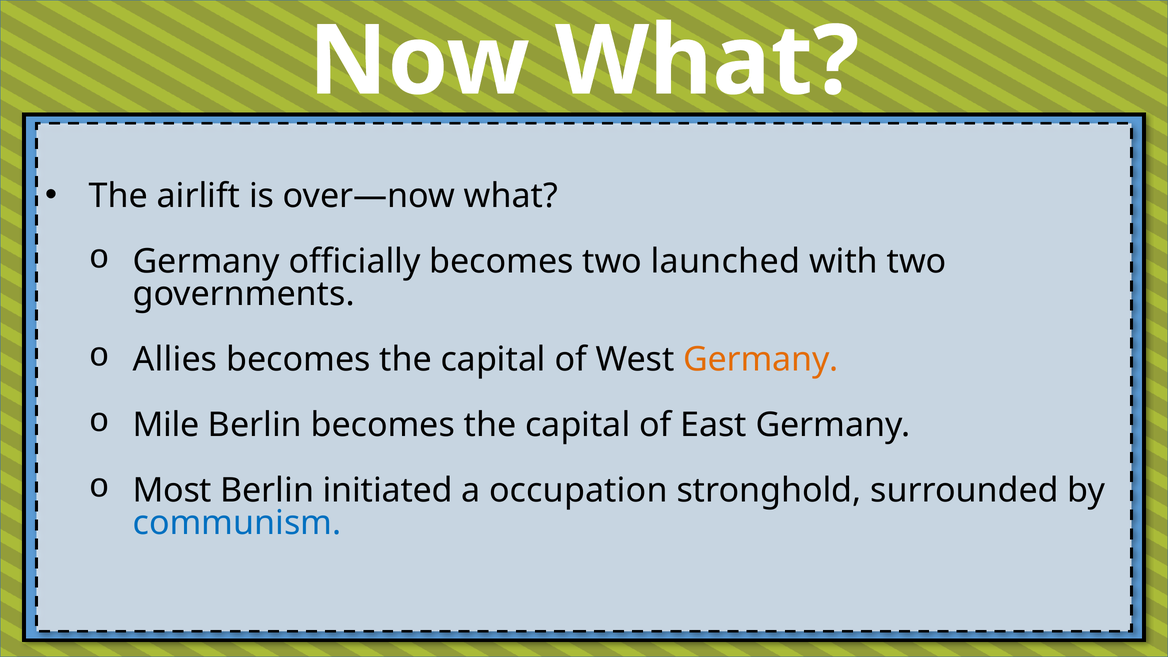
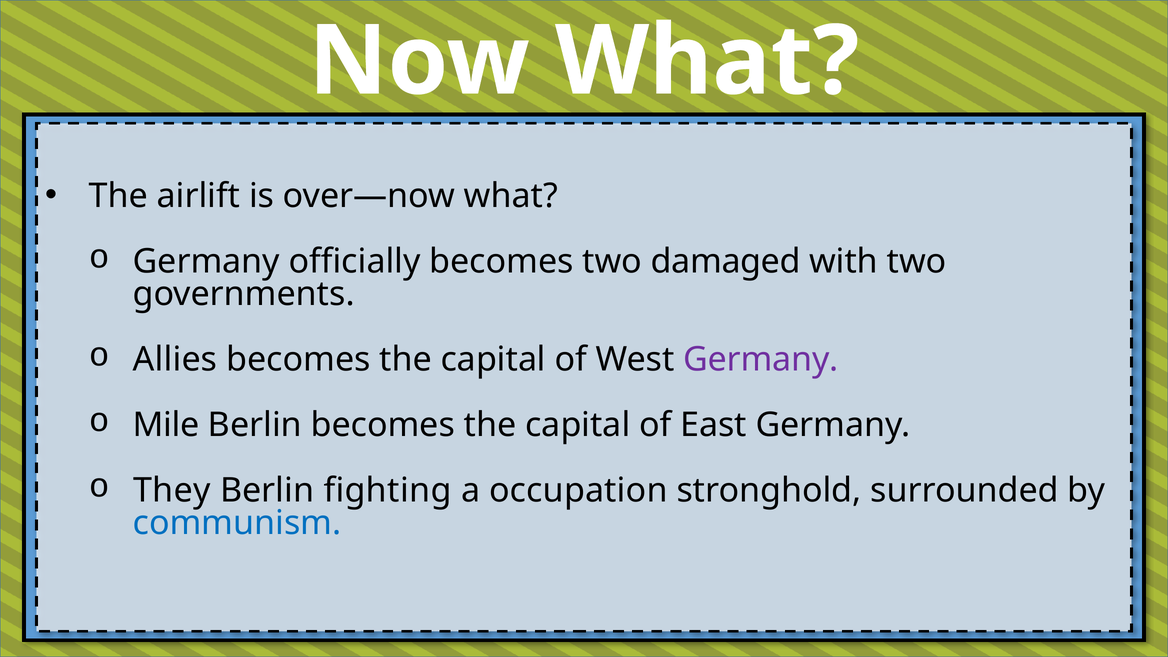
launched: launched -> damaged (726, 261)
Germany colour: orange -> purple (761, 360)
Most: Most -> They (172, 490)
initiated: initiated -> fighting (388, 490)
